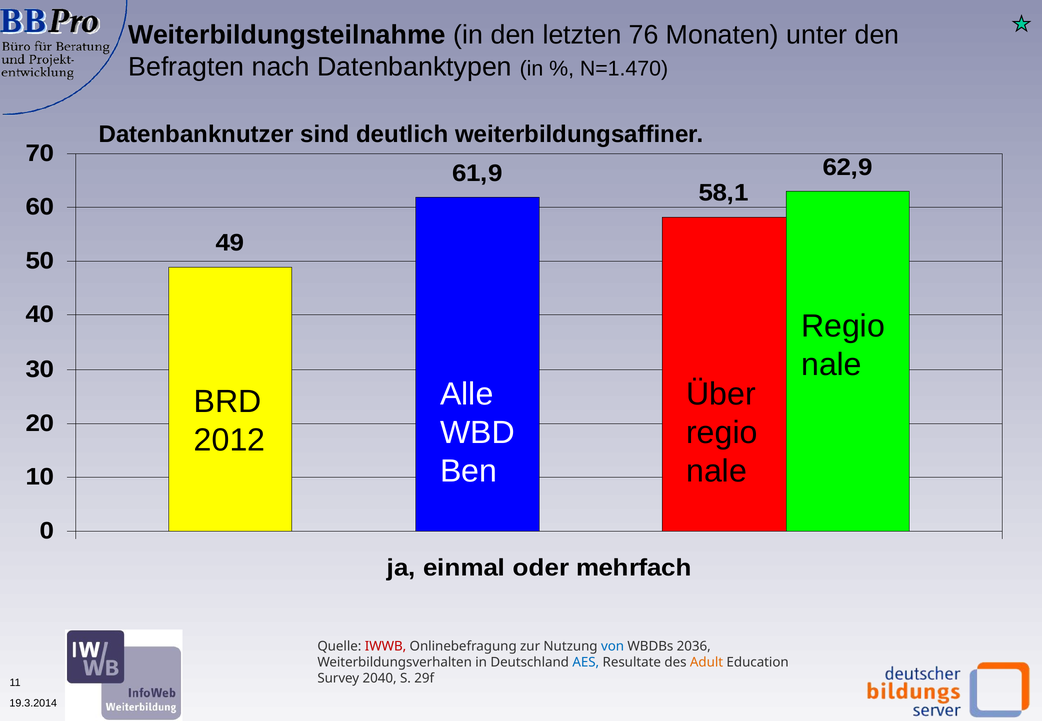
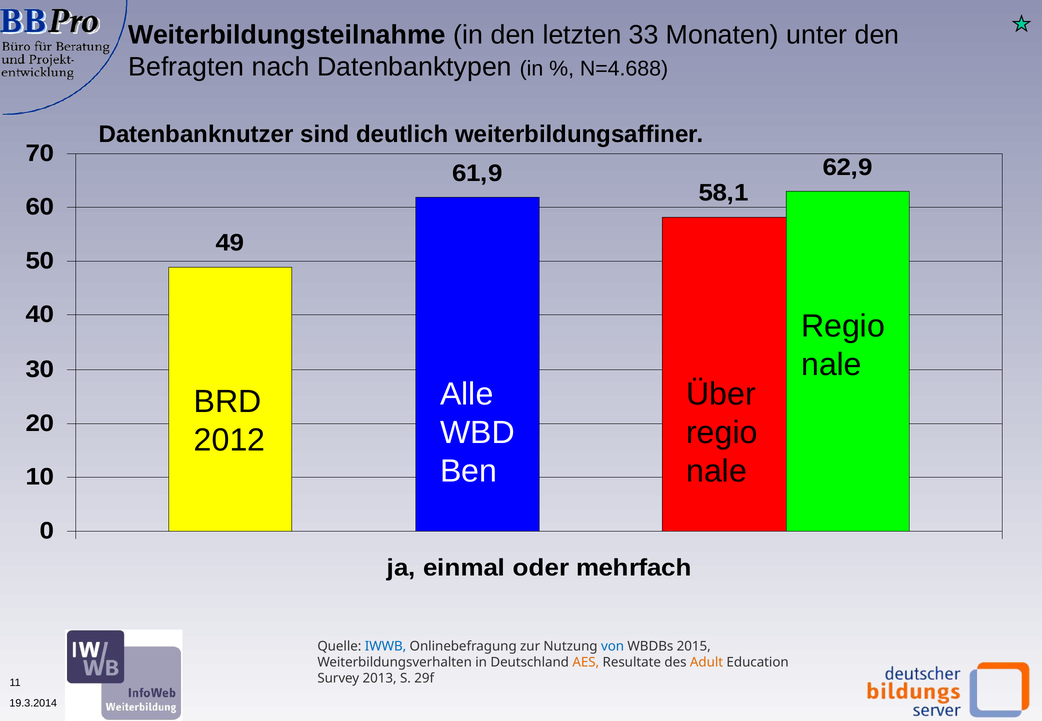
76: 76 -> 33 (644, 35)
N=1.470: N=1.470 -> N=4.688 (624, 69)
IWWB colour: red -> blue (386, 647)
2036: 2036 -> 2015 (694, 647)
AES colour: blue -> orange (586, 663)
2040: 2040 -> 2013 (380, 679)
